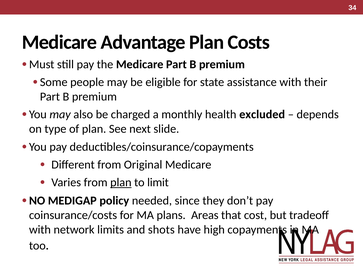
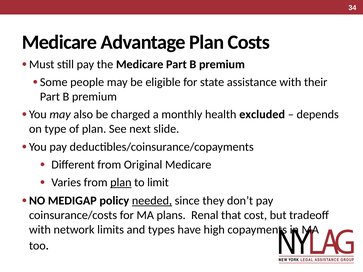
needed underline: none -> present (152, 201)
Areas: Areas -> Renal (205, 215)
shots: shots -> types (161, 230)
